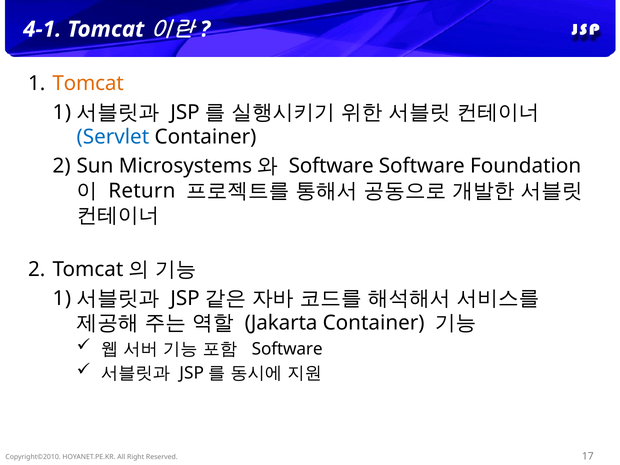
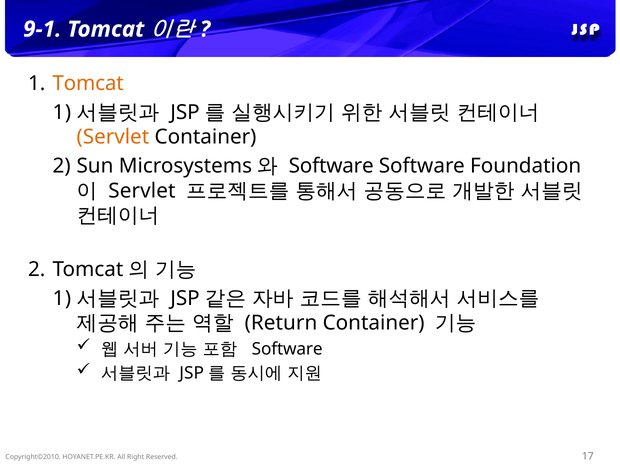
4-1: 4-1 -> 9-1 (42, 29)
Servlet colour: blue -> orange (113, 137)
Return: Return -> Servlet (142, 191)
Jakarta: Jakarta -> Return (281, 323)
